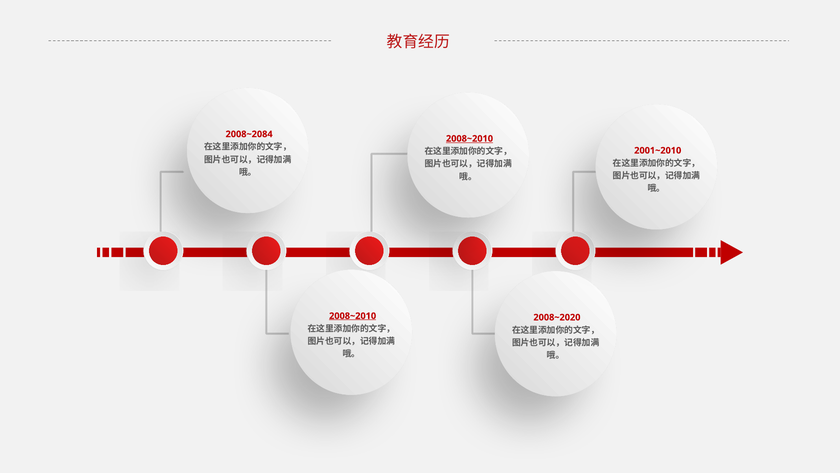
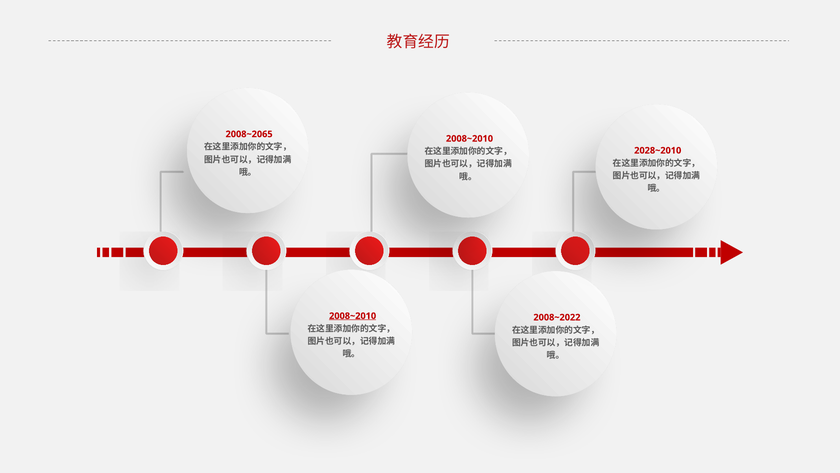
2008~2084: 2008~2084 -> 2008~2065 (249, 134)
2008~2010 underline: present -> none (470, 139)
2001~2010: 2001~2010 -> 2028~2010 (658, 150)
2008~2020: 2008~2020 -> 2008~2022 (557, 317)
